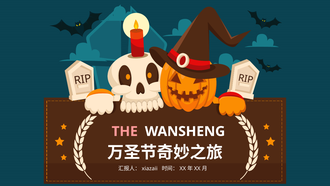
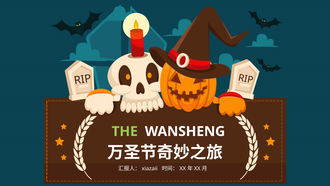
THE colour: pink -> light green (125, 131)
